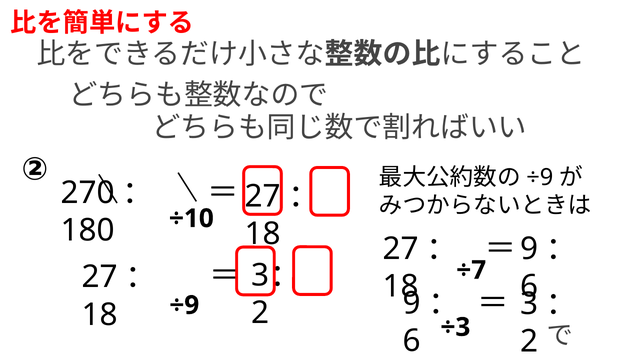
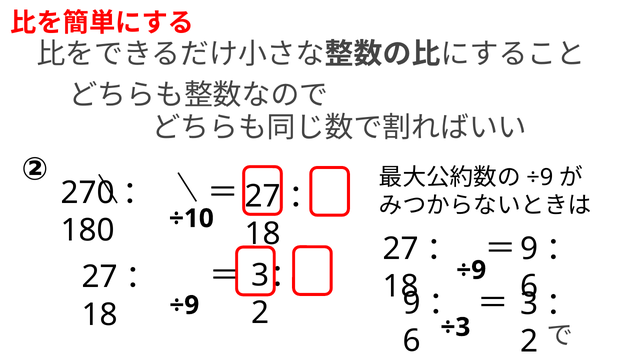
÷7: ÷7 -> ÷9 (471, 271)
